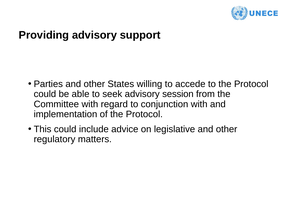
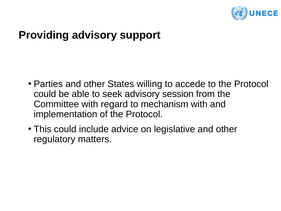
conjunction: conjunction -> mechanism (165, 104)
